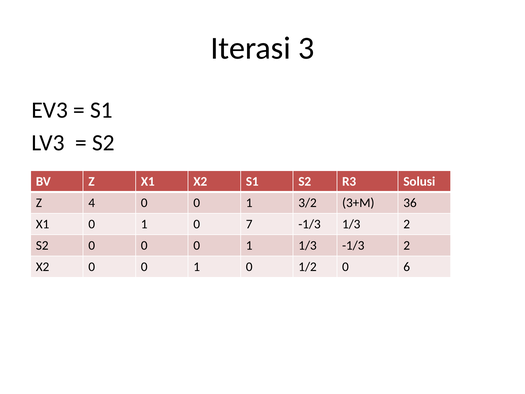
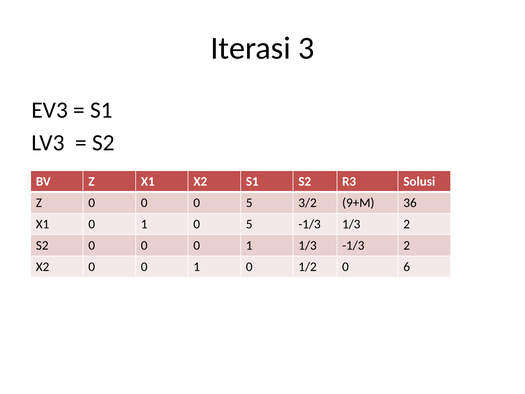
Z 4: 4 -> 0 (92, 203)
1: 1 -> 5 (249, 203)
3+M: 3+M -> 9+M (358, 203)
1 0 7: 7 -> 5 (249, 224)
